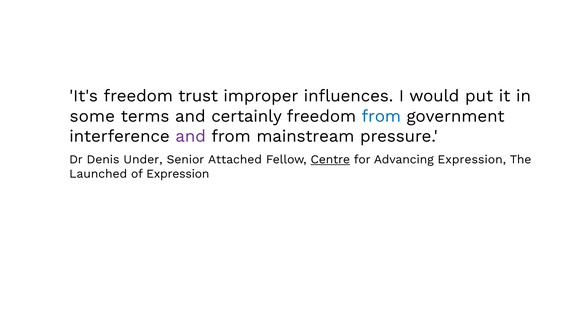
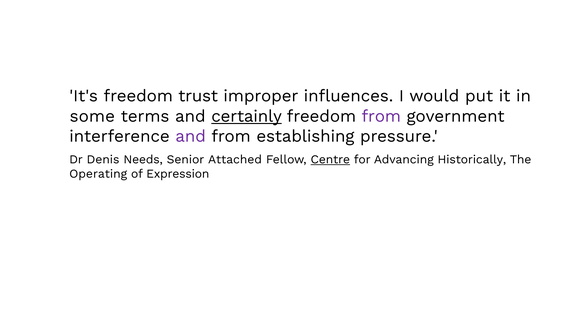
certainly underline: none -> present (247, 116)
from colour: blue -> purple (381, 116)
mainstream: mainstream -> establishing (305, 136)
Under: Under -> Needs (143, 159)
Advancing Expression: Expression -> Historically (472, 159)
Launched: Launched -> Operating (98, 174)
